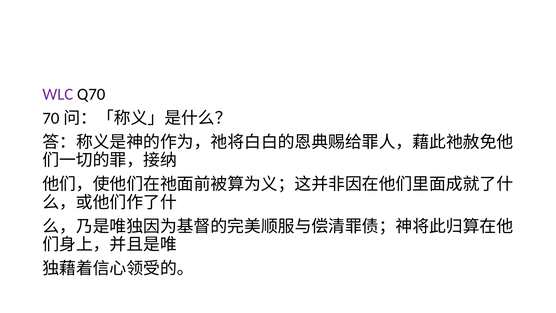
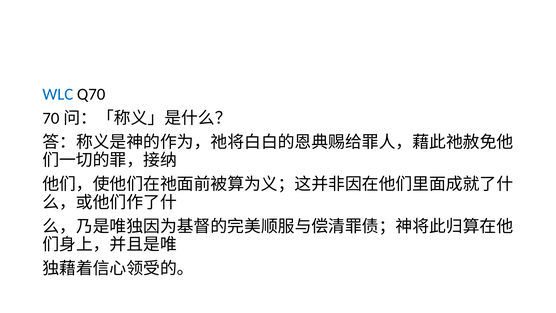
WLC colour: purple -> blue (58, 94)
